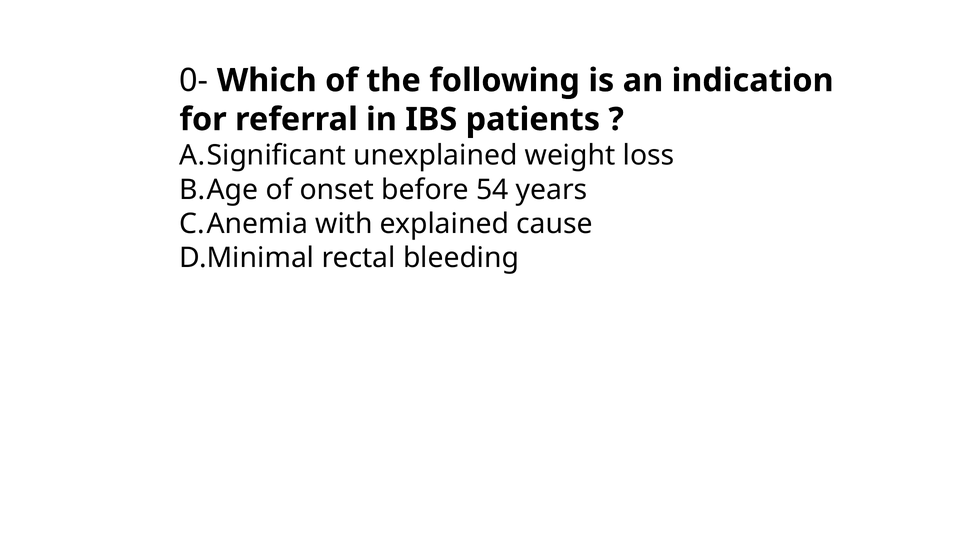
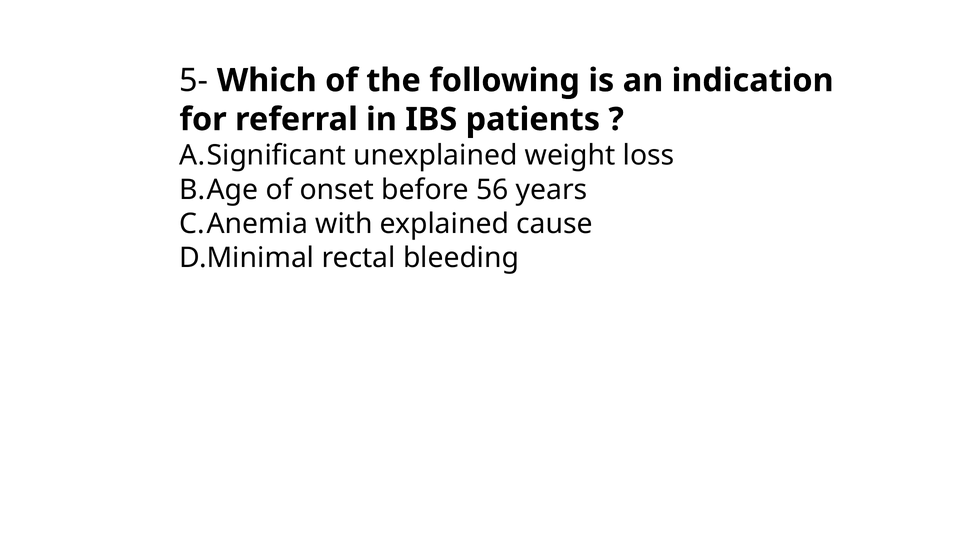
0-: 0- -> 5- (194, 80)
54: 54 -> 56 (492, 190)
